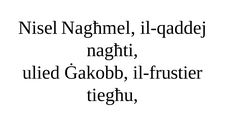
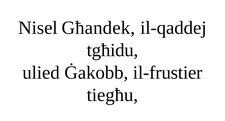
Nagħmel: Nagħmel -> Għandek (98, 28)
nagħti: nagħti -> tgħidu (113, 50)
